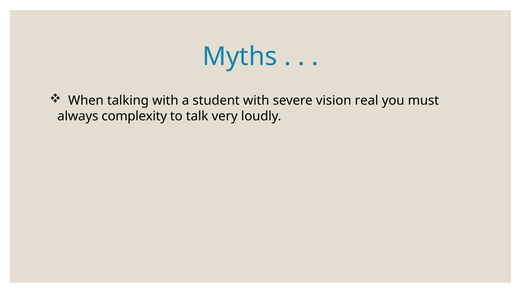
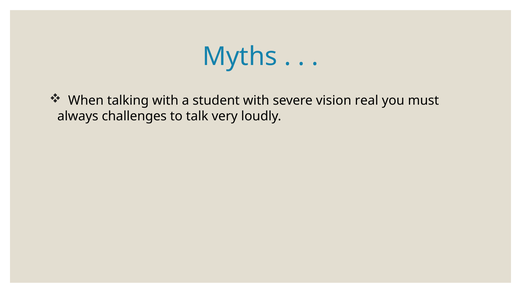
complexity: complexity -> challenges (134, 116)
